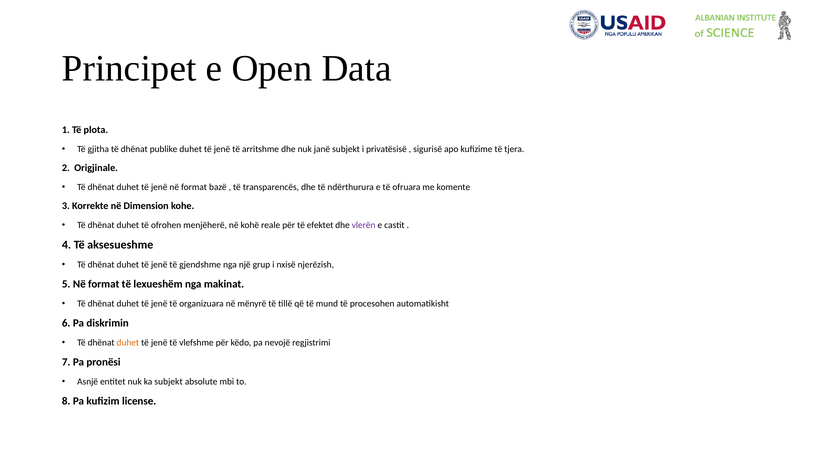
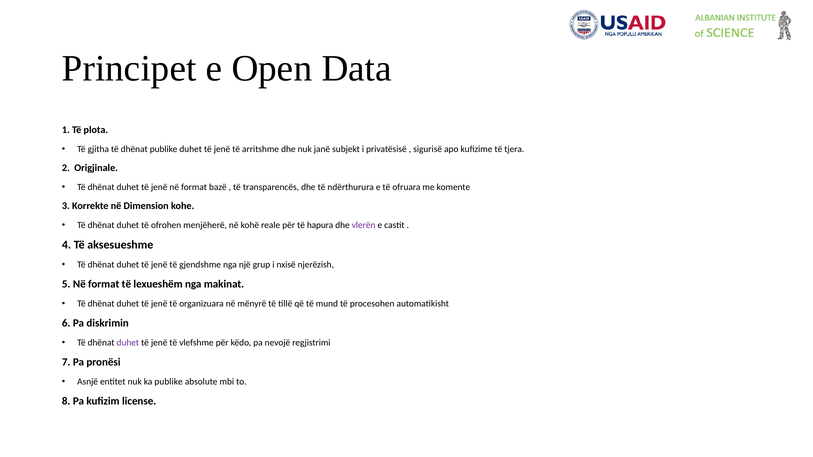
efektet: efektet -> hapura (320, 225)
duhet colour: orange -> purple (128, 343)
ka subjekt: subjekt -> publike (169, 382)
